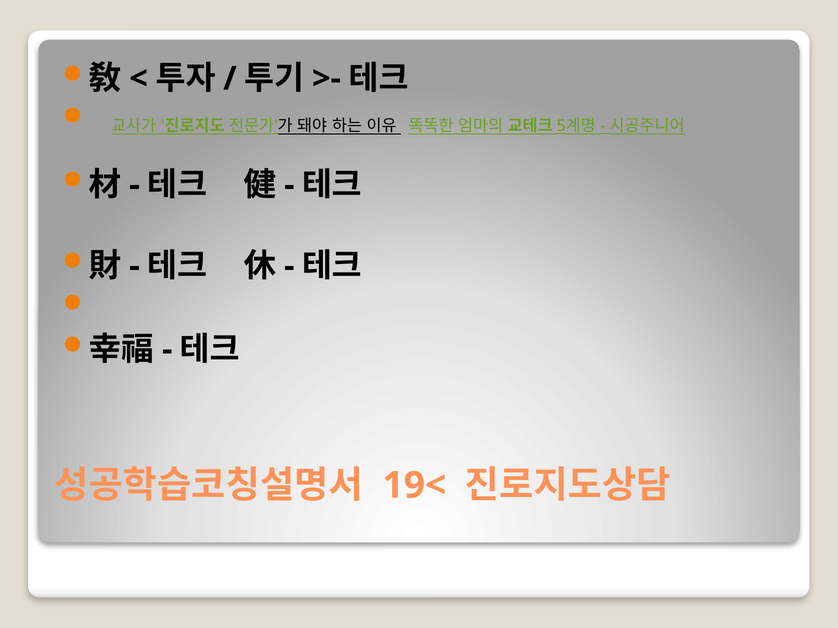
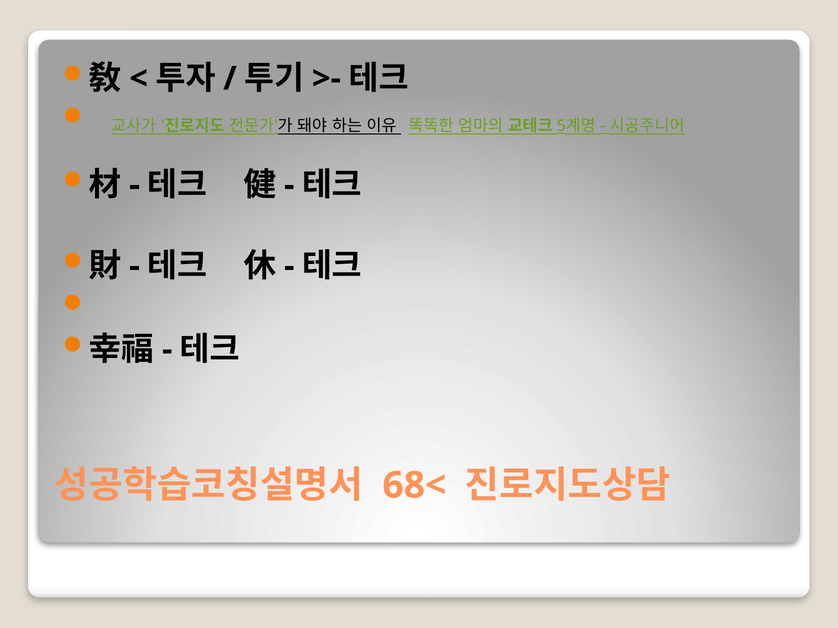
19<: 19< -> 68< (414, 486)
